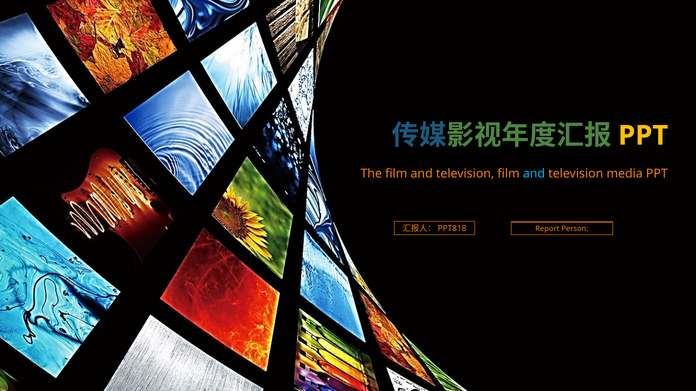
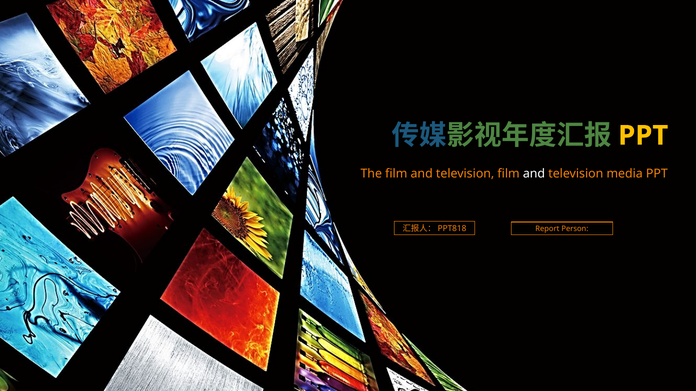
and colour: light blue -> white (534, 174)
